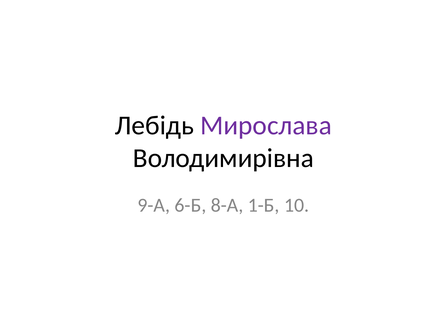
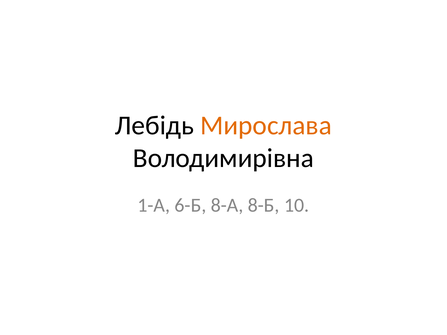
Мирослава colour: purple -> orange (266, 126)
9-А: 9-А -> 1-А (154, 206)
1-Б: 1-Б -> 8-Б (264, 206)
